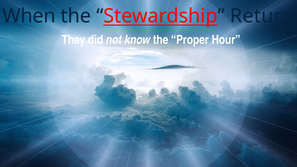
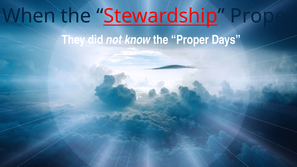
Stewardship Return: Return -> Proper (262, 16)
Hour: Hour -> Days (226, 40)
